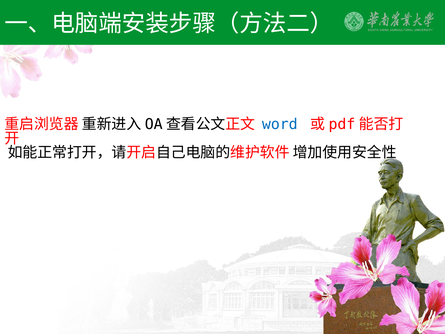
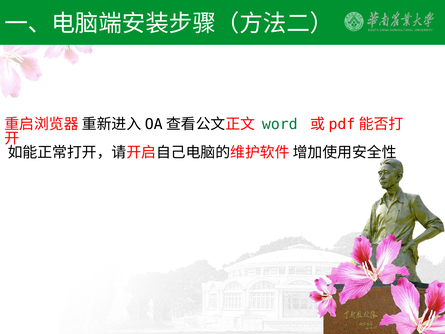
word colour: blue -> green (280, 124)
